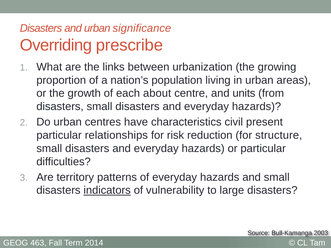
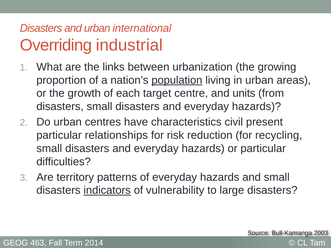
significance: significance -> international (142, 28)
prescribe: prescribe -> industrial (129, 45)
population underline: none -> present (177, 80)
about: about -> target (157, 93)
structure: structure -> recycling (279, 135)
